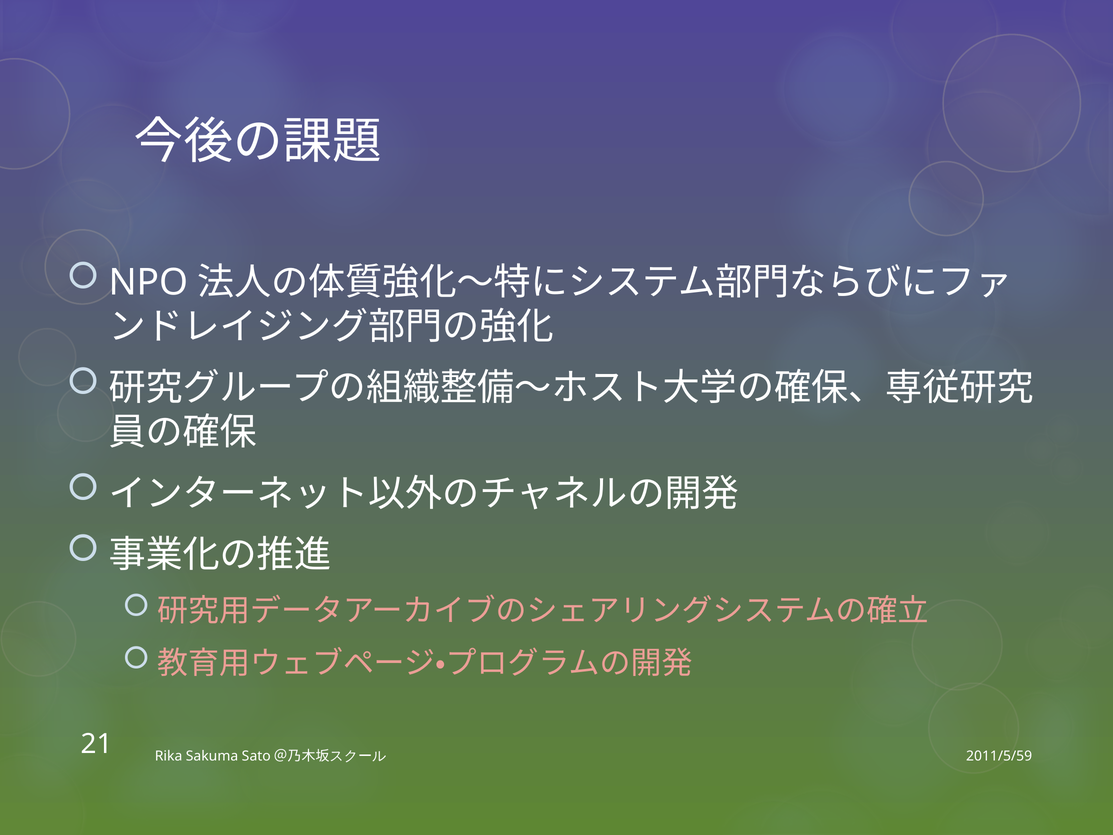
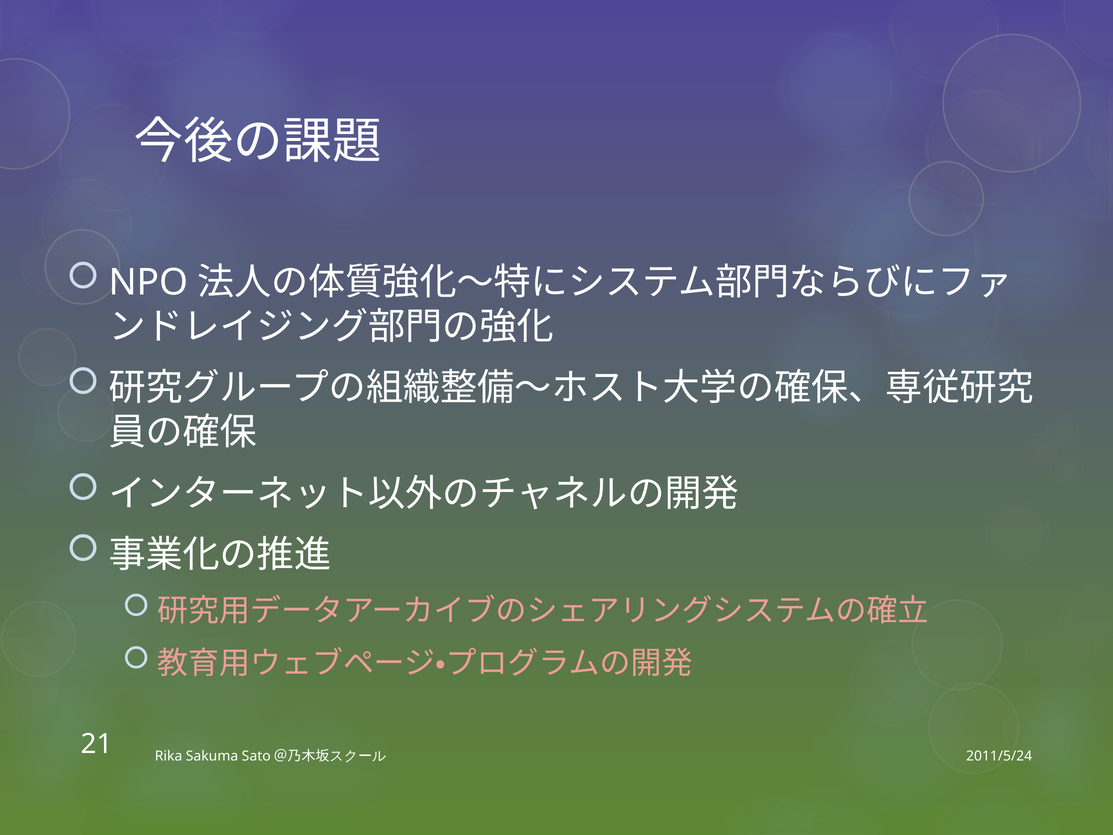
2011/5/59: 2011/5/59 -> 2011/5/24 (999, 756)
